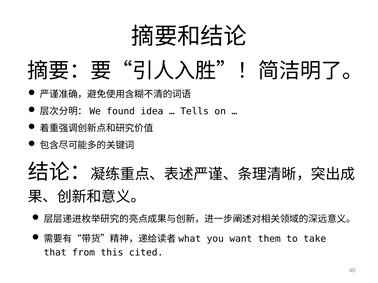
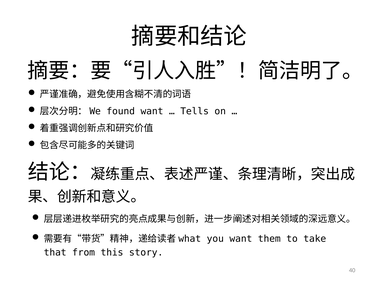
found idea: idea -> want (152, 111)
cited: cited -> story (146, 253)
